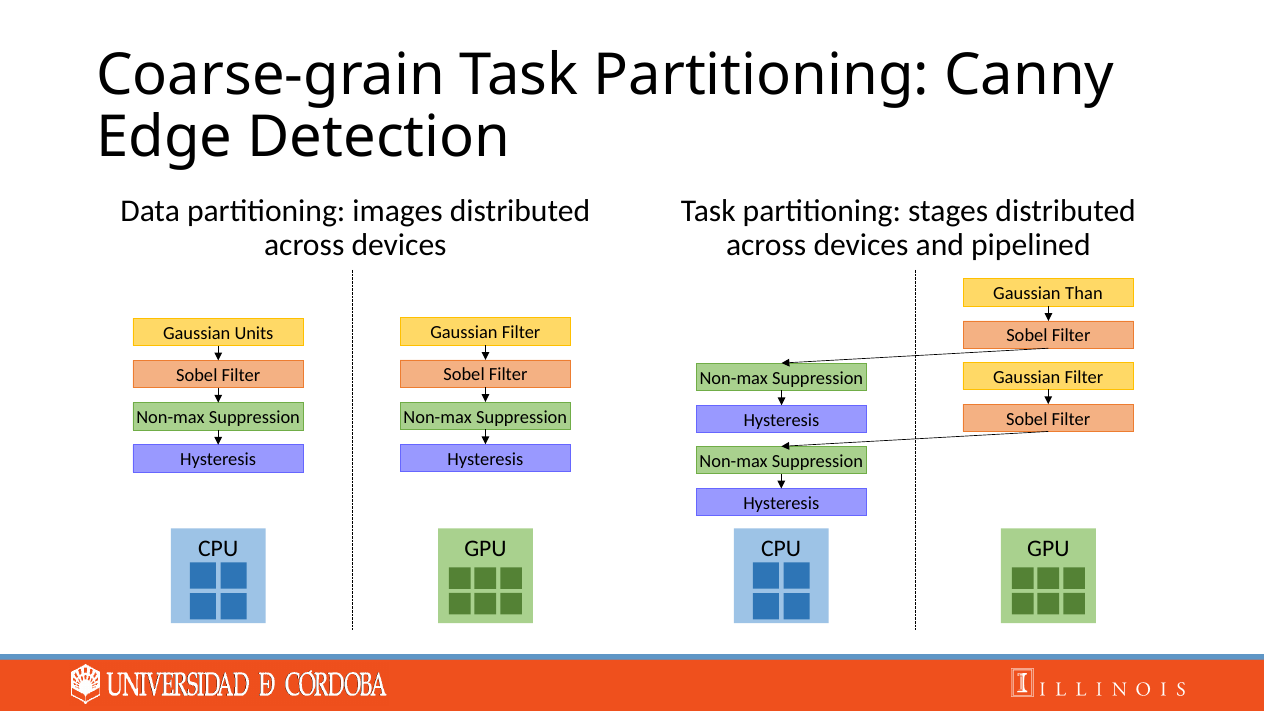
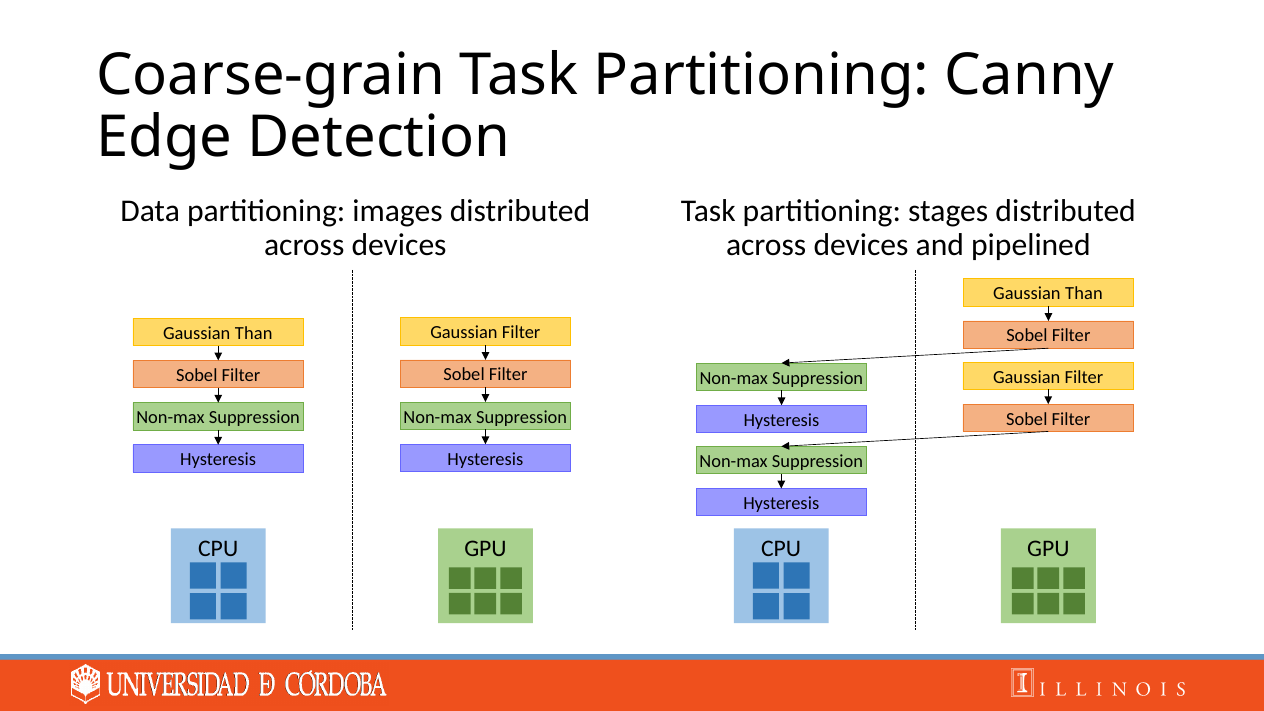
Units: Units -> Than (254, 333)
